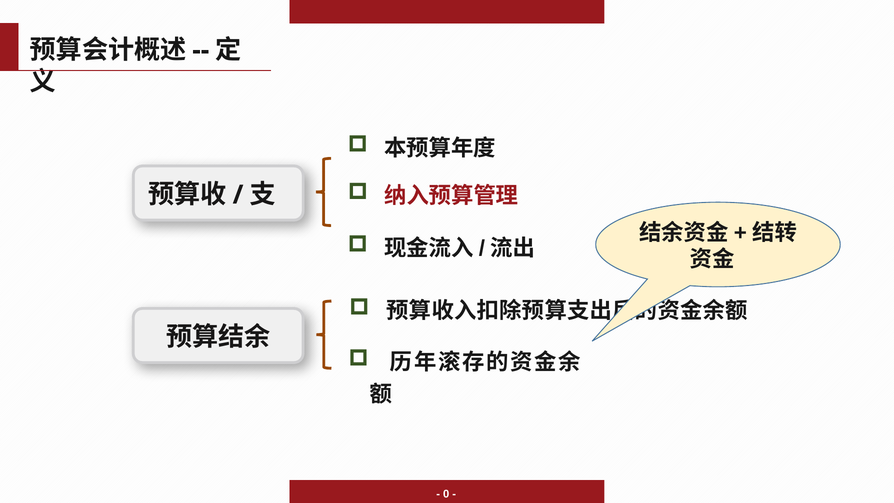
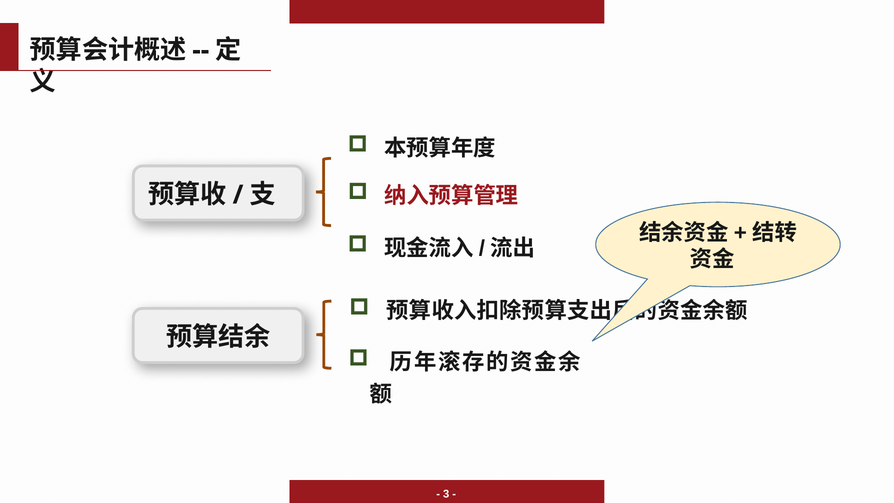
0: 0 -> 3 (446, 494)
